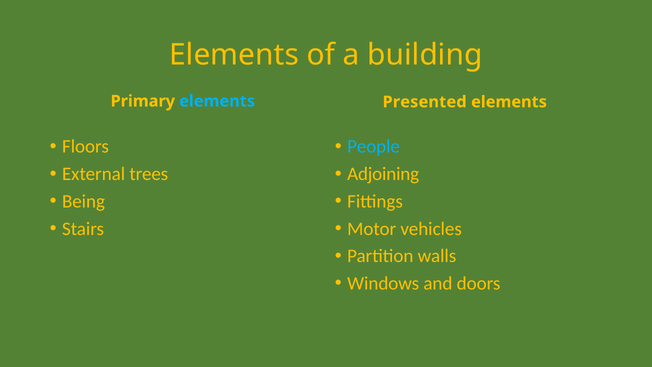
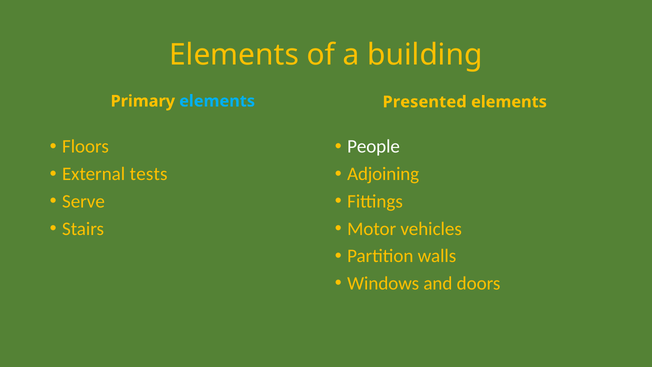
People colour: light blue -> white (374, 147)
trees: trees -> tests (149, 174)
Being: Being -> Serve (83, 201)
